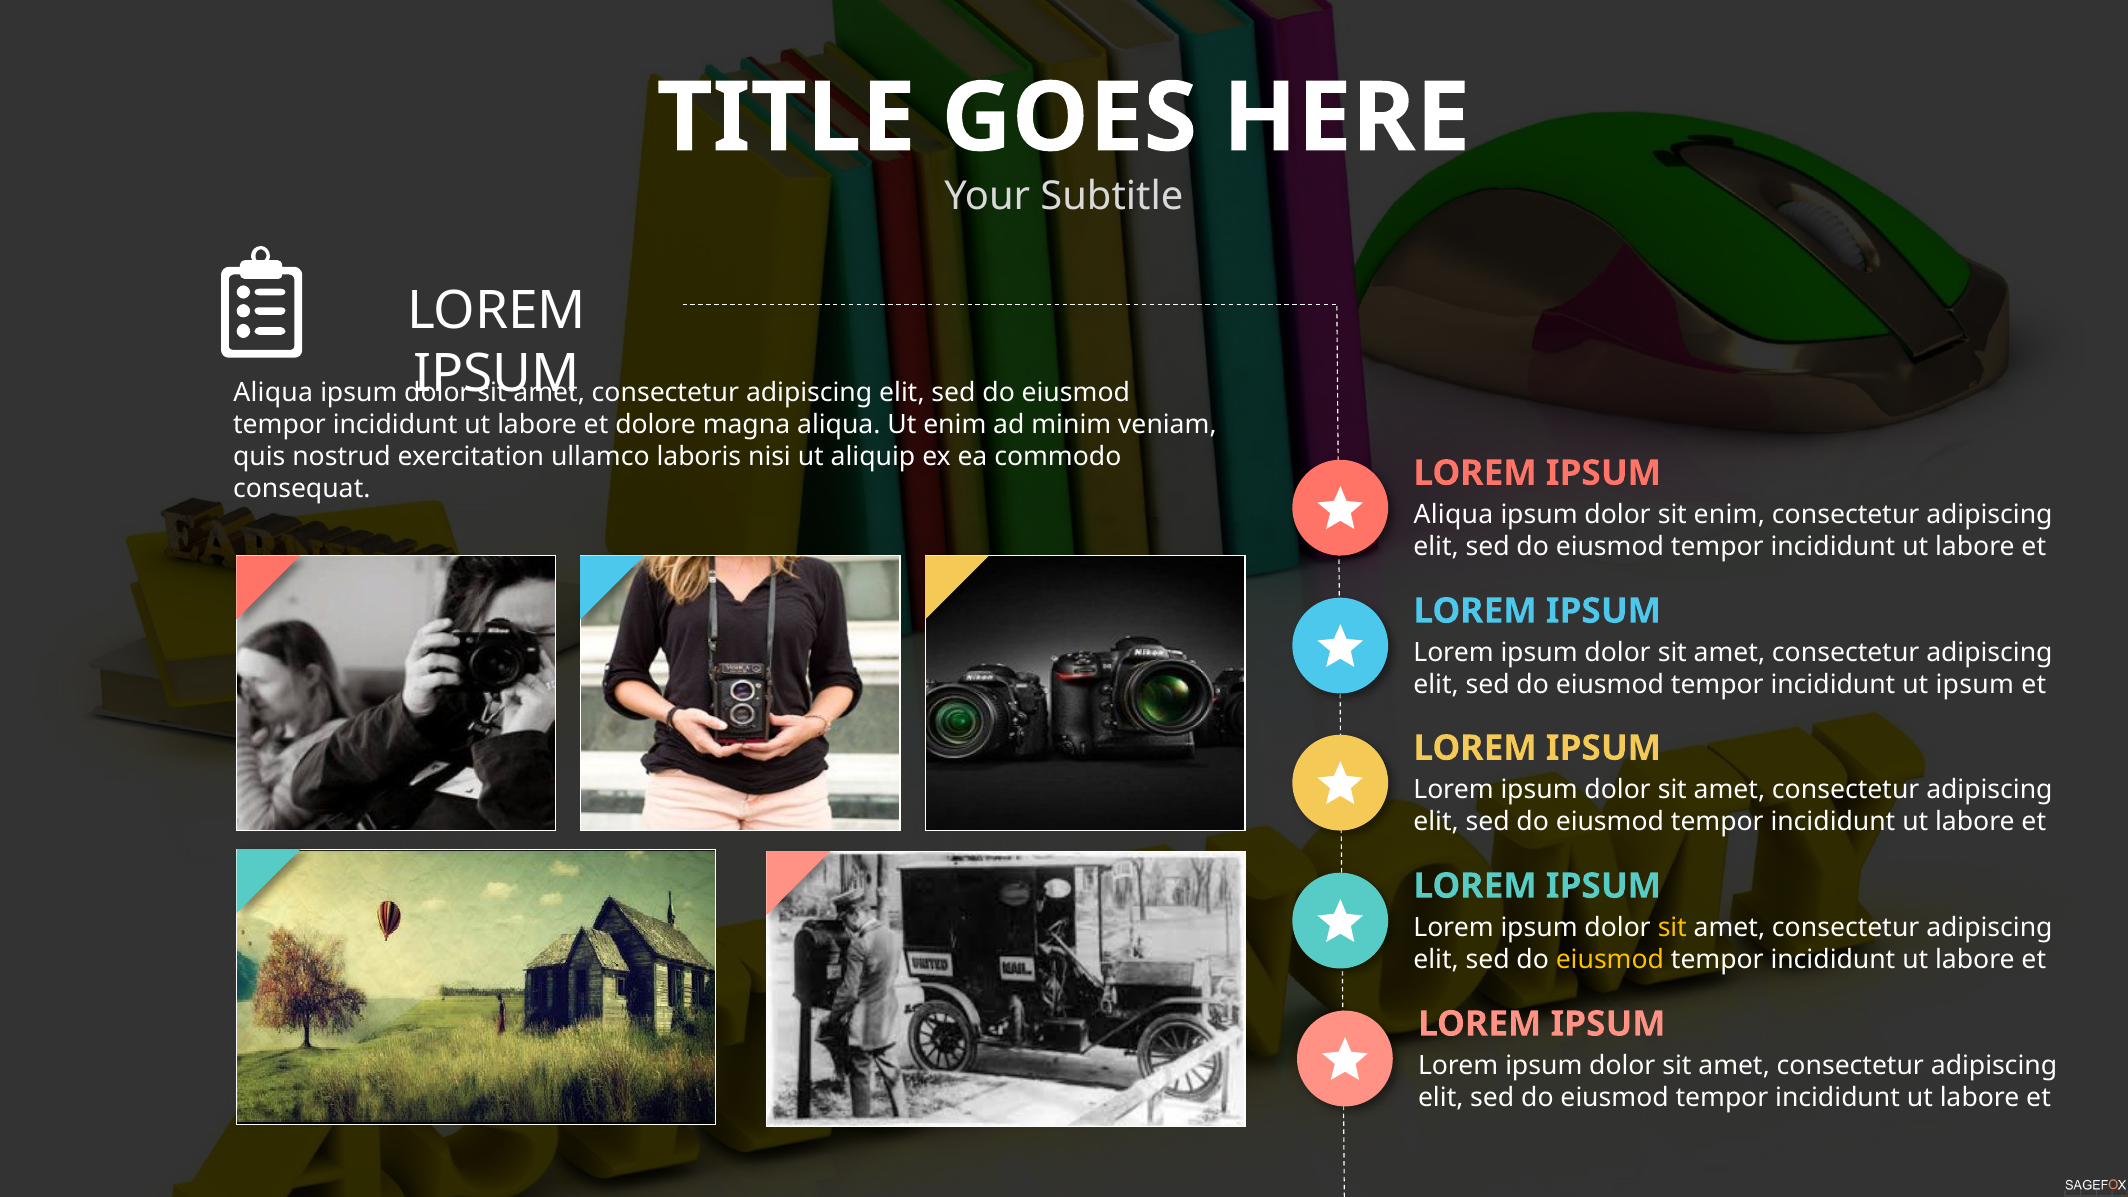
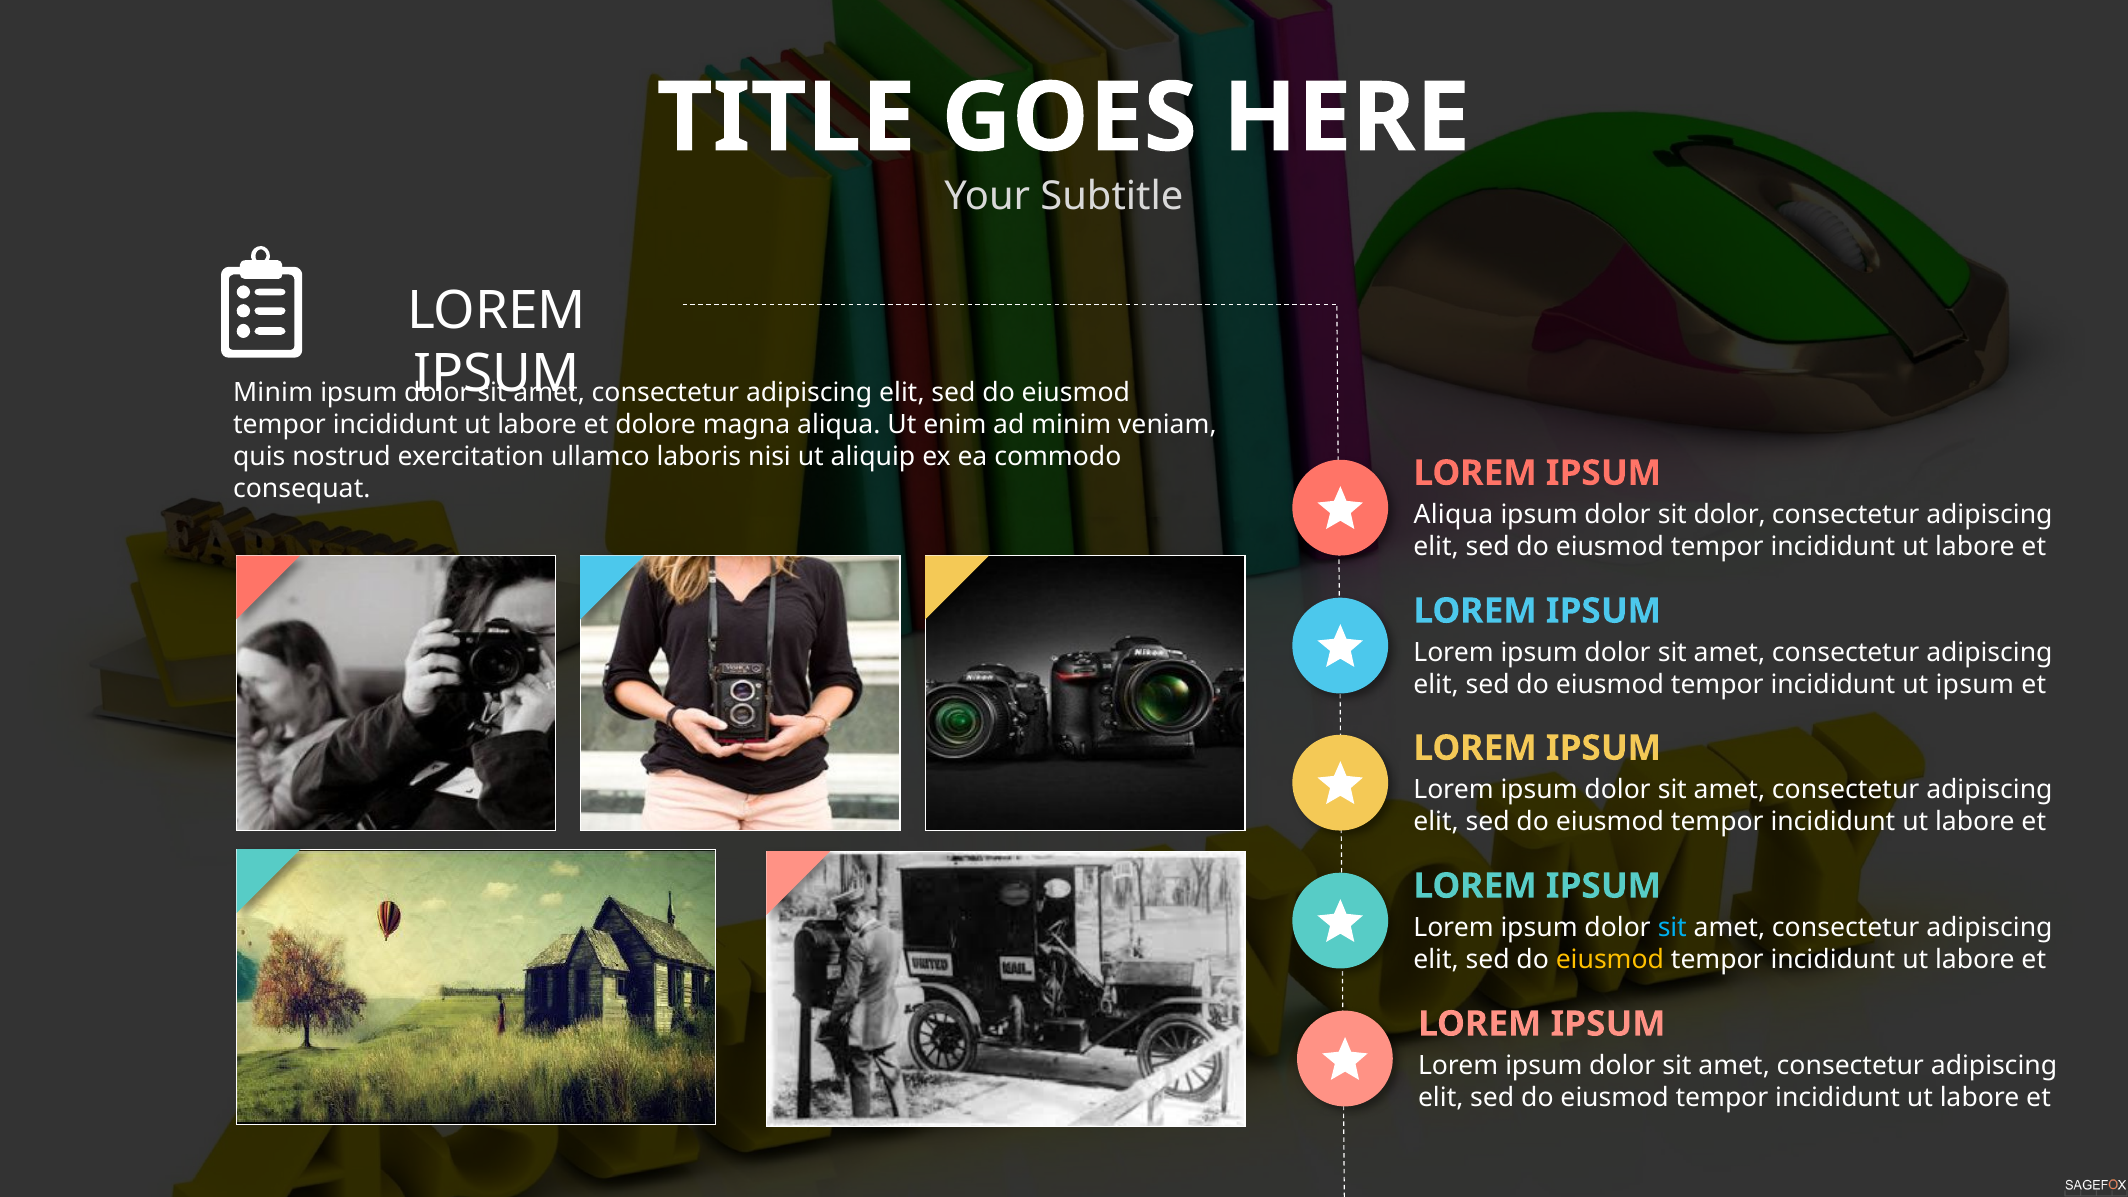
Aliqua: Aliqua -> Minim (273, 393)
sit enim: enim -> dolor (1730, 515)
sit colour: yellow -> light blue (1672, 928)
